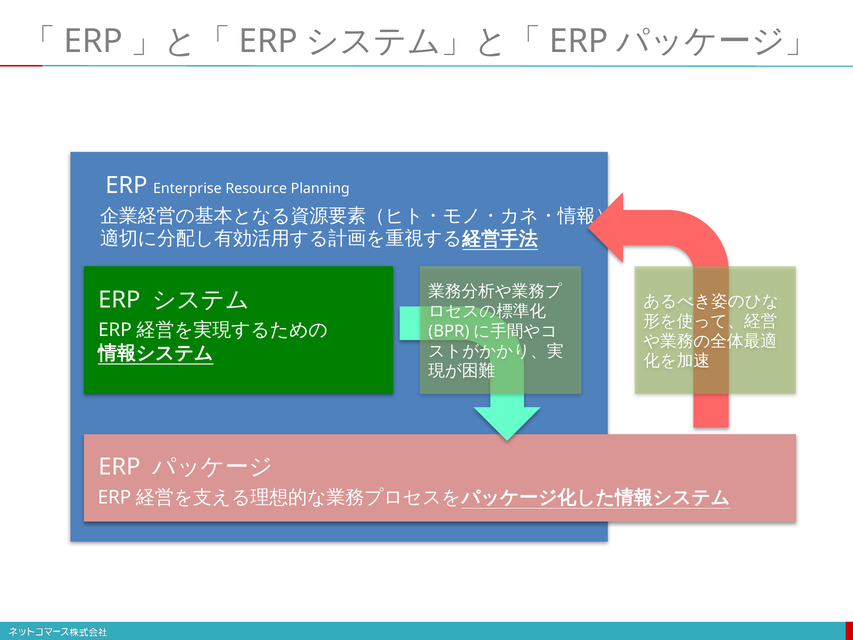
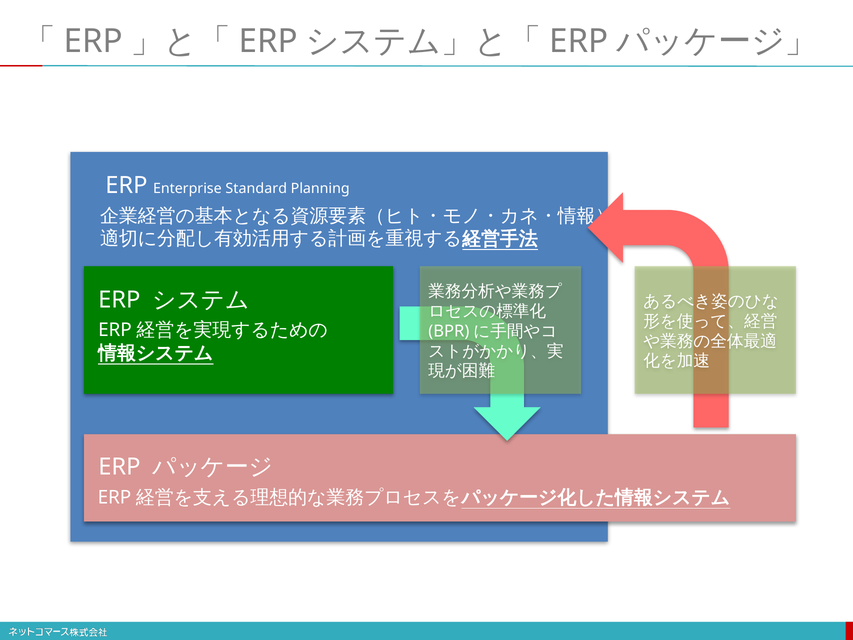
Resource: Resource -> Standard (256, 189)
